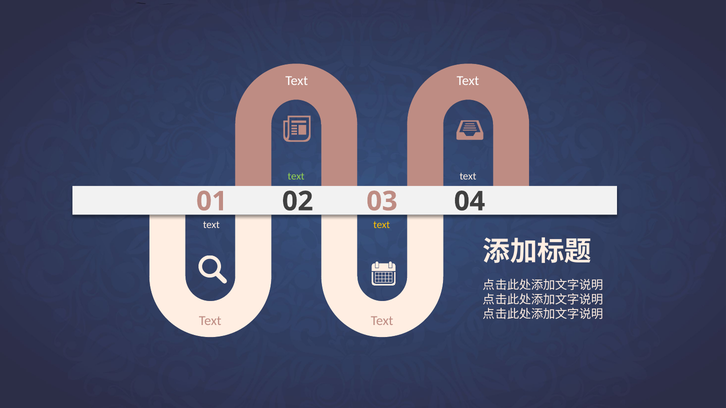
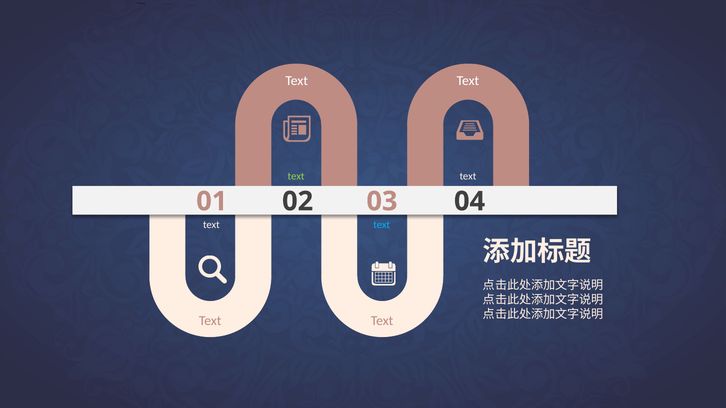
text colour: yellow -> light blue (382, 225)
